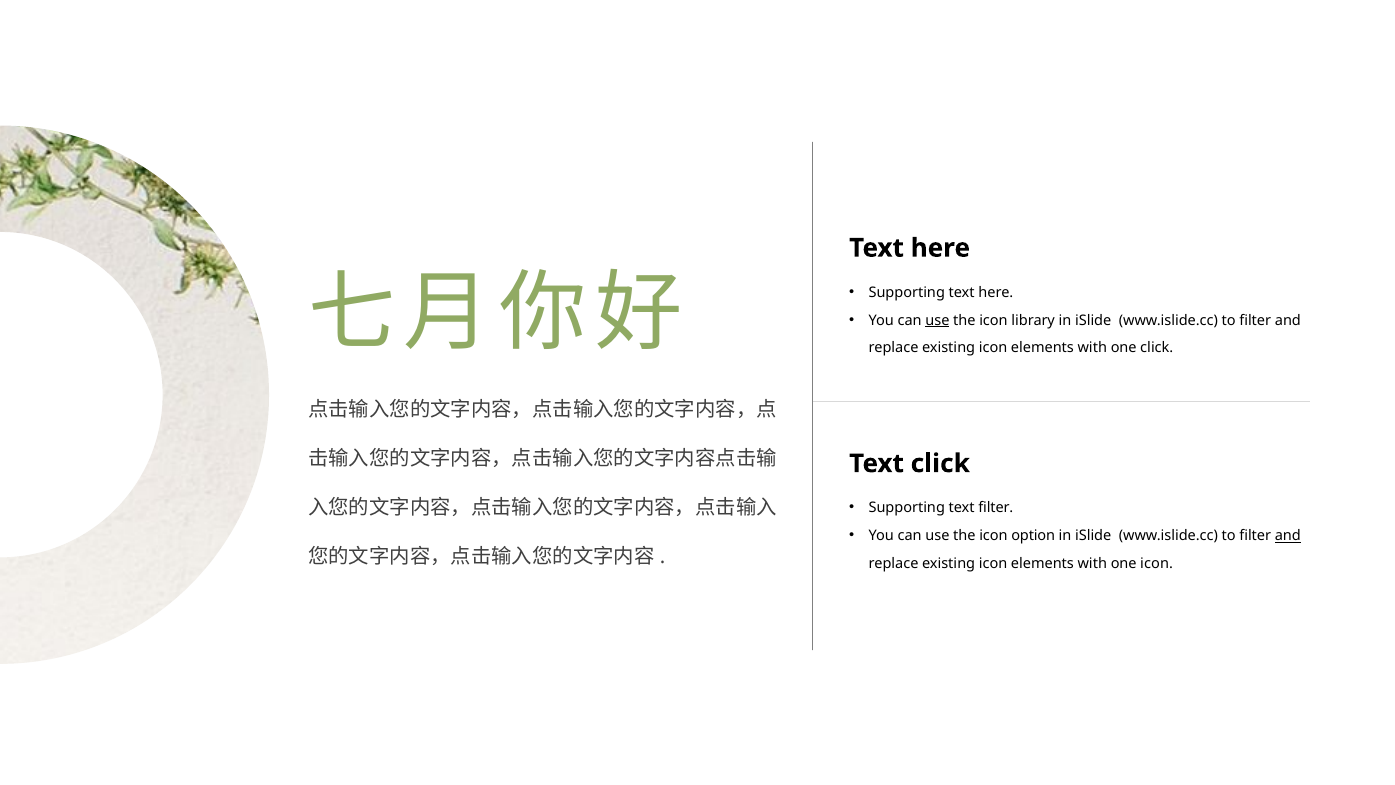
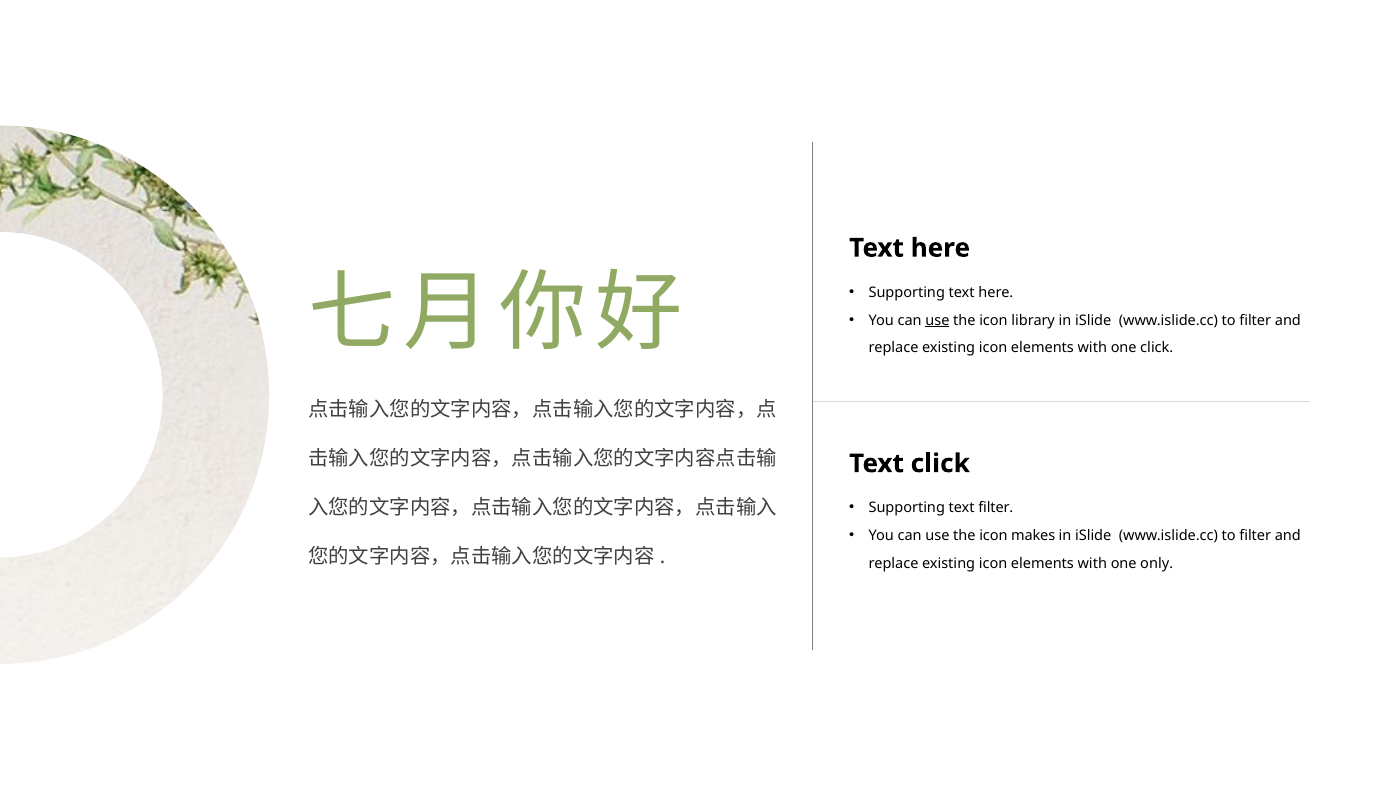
option: option -> makes (1033, 535)
and underline: present -> none (1288, 535)
one icon: icon -> only (1157, 563)
